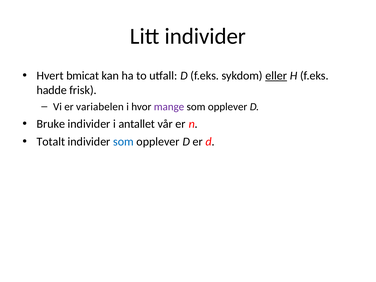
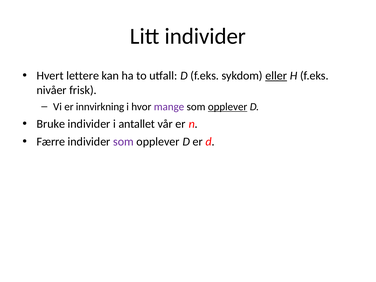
bmicat: bmicat -> lettere (83, 76)
hadde: hadde -> nivåer (52, 90)
variabelen: variabelen -> innvirkning (100, 107)
opplever underline: none -> present (228, 107)
Totalt: Totalt -> Færre (51, 142)
som colour: blue -> purple (123, 142)
